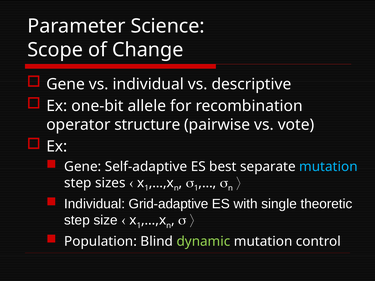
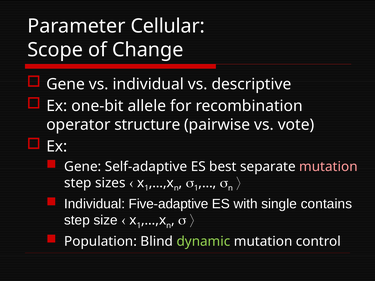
Science: Science -> Cellular (168, 26)
mutation colour: light blue -> pink (328, 167)
Grid-adaptive: Grid-adaptive -> Five-adaptive (169, 204)
theoretic: theoretic -> contains (326, 204)
